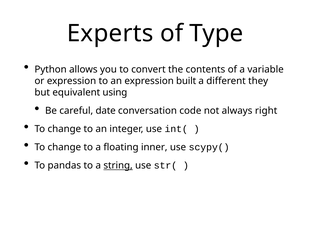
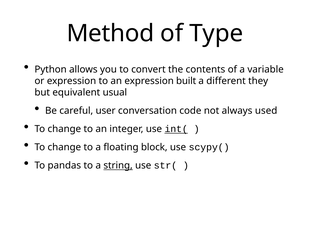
Experts: Experts -> Method (110, 33)
using: using -> usual (115, 93)
date: date -> user (106, 111)
right: right -> used (266, 111)
int( underline: none -> present (176, 129)
inner: inner -> block (154, 148)
